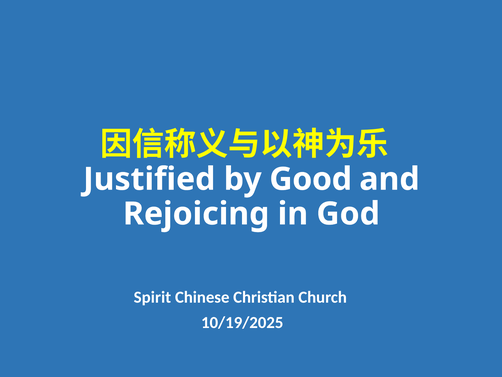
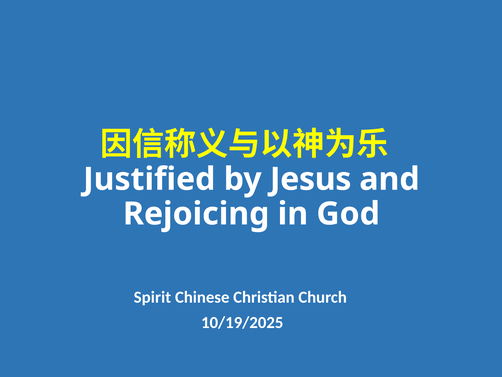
Good: Good -> Jesus (311, 179)
